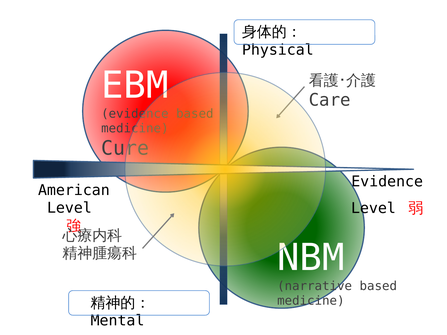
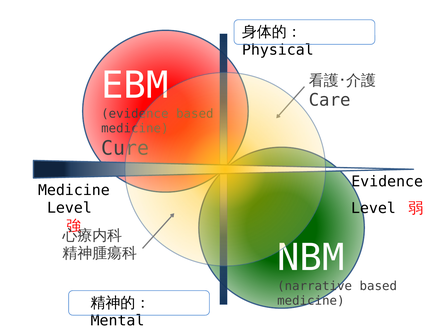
American: American -> Medicine (74, 190)
